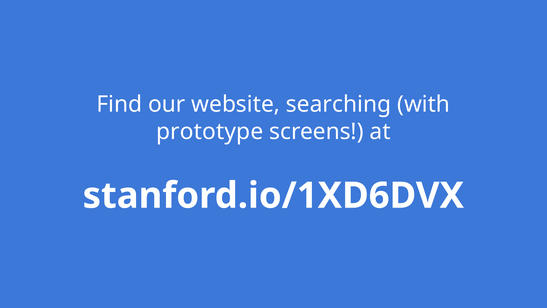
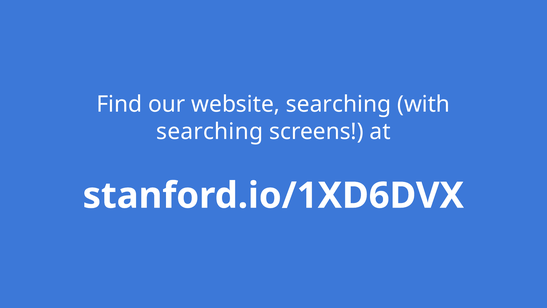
prototype: prototype -> searching (210, 132)
